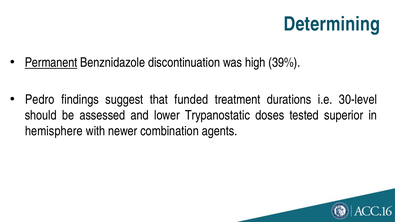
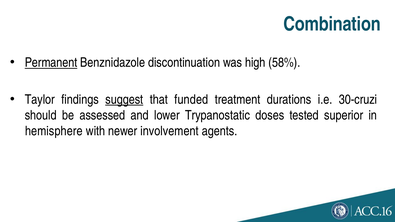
Determining: Determining -> Combination (332, 24)
39%: 39% -> 58% (284, 63)
Pedro: Pedro -> Taylor (40, 100)
suggest underline: none -> present (124, 100)
30-level: 30-level -> 30-cruzi (358, 100)
combination: combination -> involvement (170, 131)
